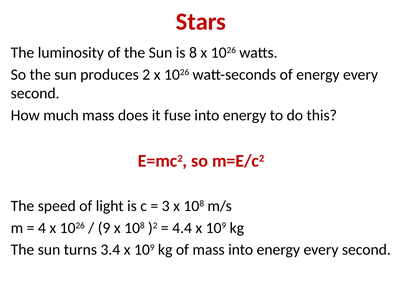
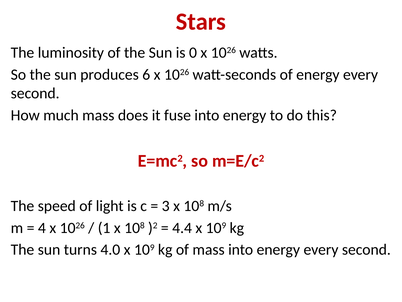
8: 8 -> 0 (193, 53)
2: 2 -> 6 (146, 75)
9: 9 -> 1 (104, 228)
3.4: 3.4 -> 4.0 (110, 249)
